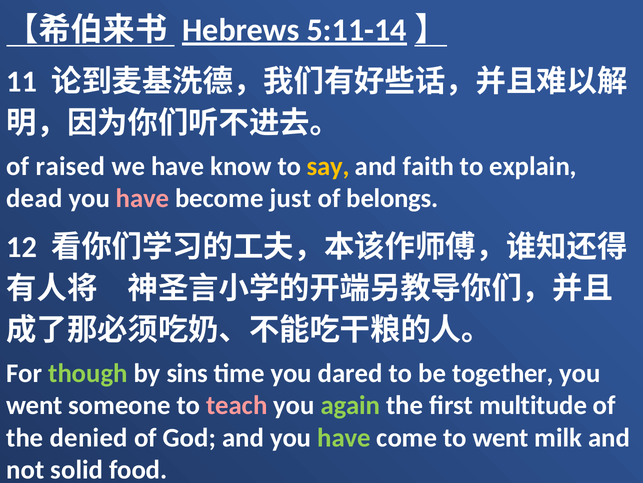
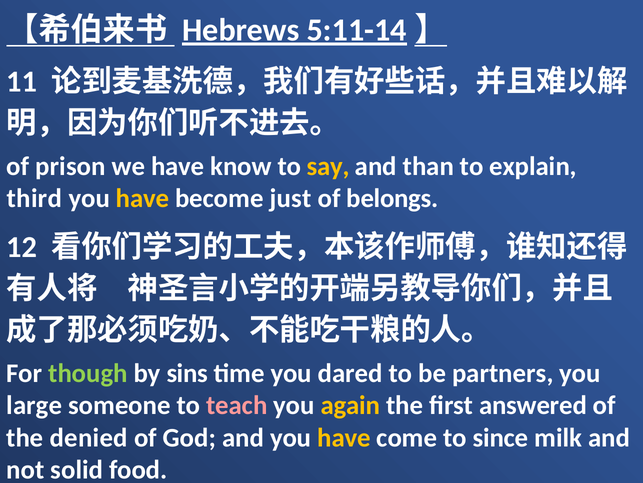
raised: raised -> prison (70, 166)
faith: faith -> than (428, 166)
dead: dead -> third (34, 198)
have colour: pink -> yellow (143, 198)
together: together -> partners (503, 373)
went: went -> large (34, 405)
again colour: light green -> yellow (350, 405)
multitude: multitude -> answered (533, 405)
have colour: light green -> yellow (344, 437)
to went: went -> since (501, 437)
